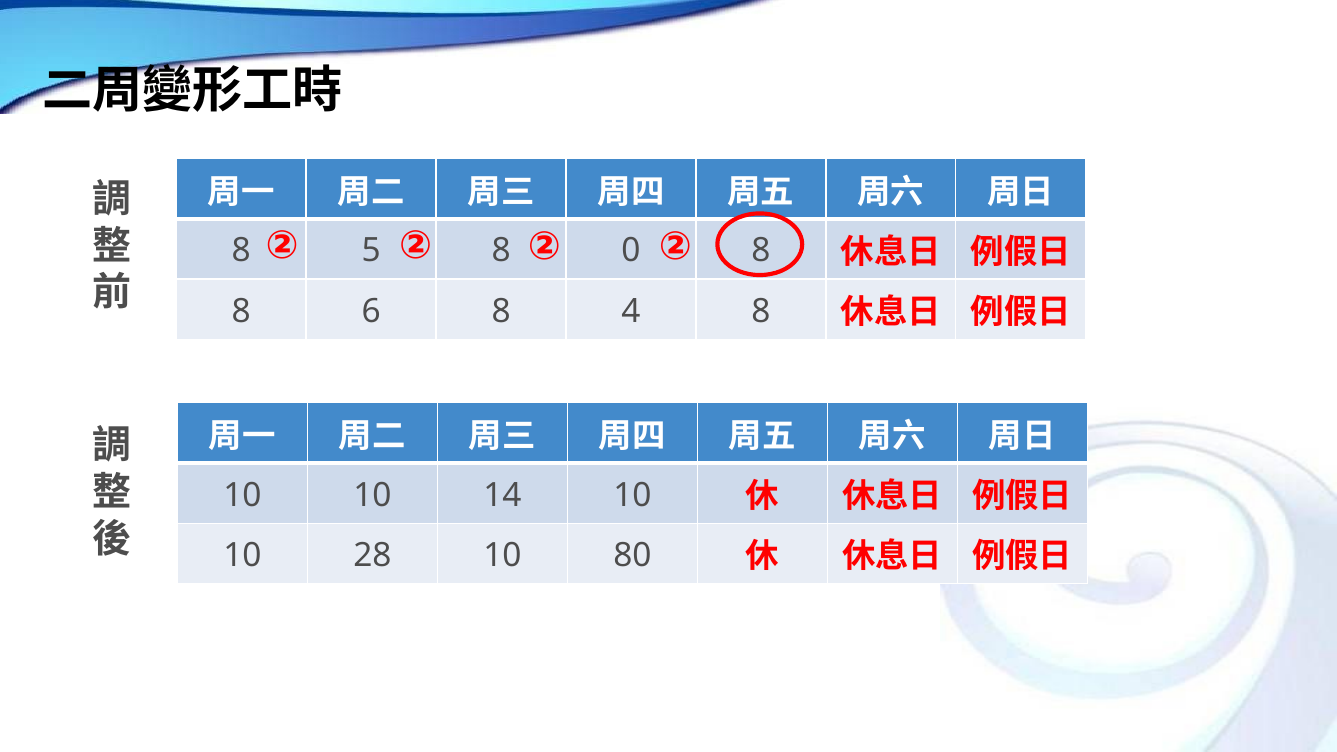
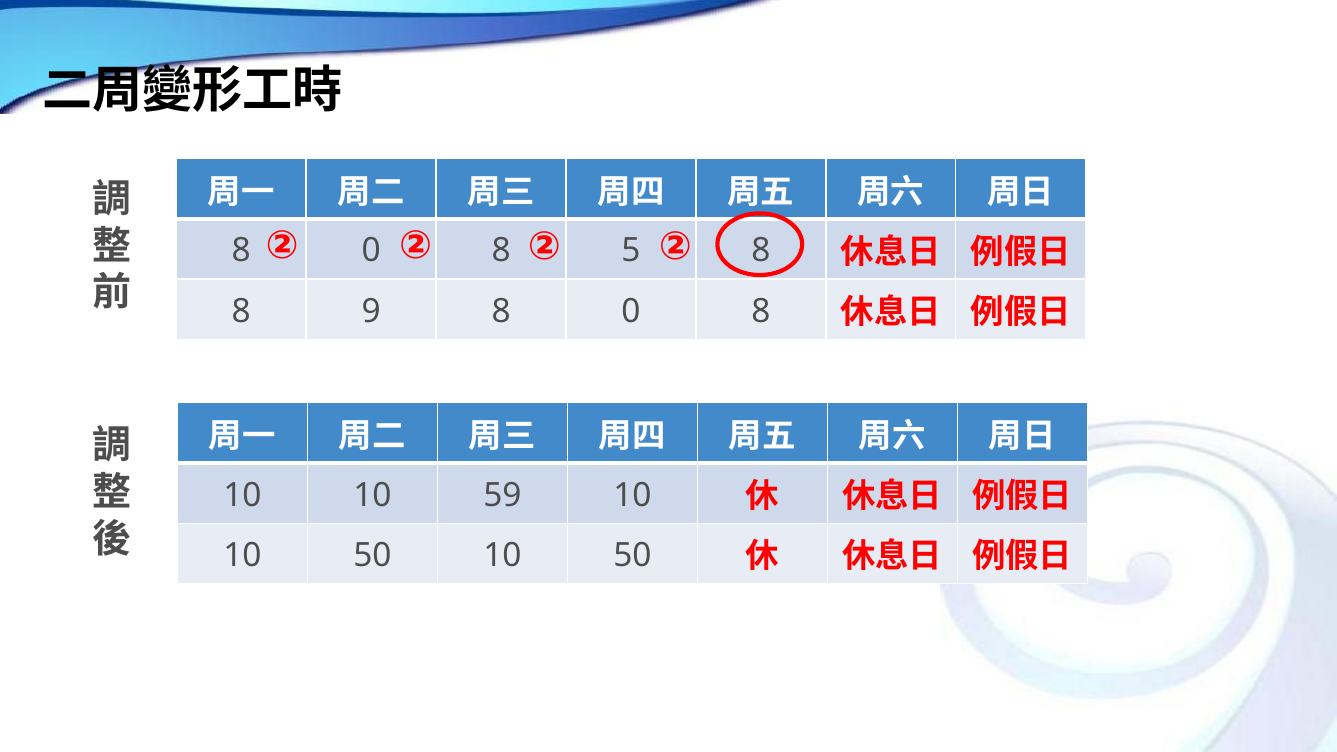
5: 5 -> 0 (371, 251)
0: 0 -> 5 (631, 251)
6: 6 -> 9 (371, 311)
4: 4 -> 0 (631, 311)
14: 14 -> 59 (502, 495)
28: 28 -> 50 (372, 555)
80: 80 -> 50 (632, 555)
